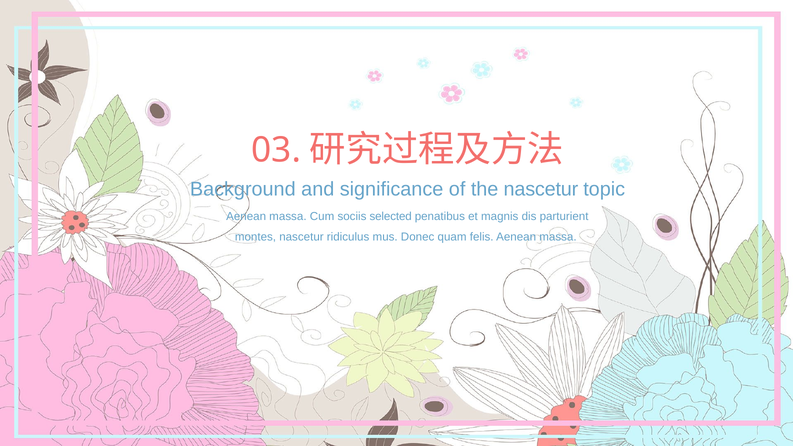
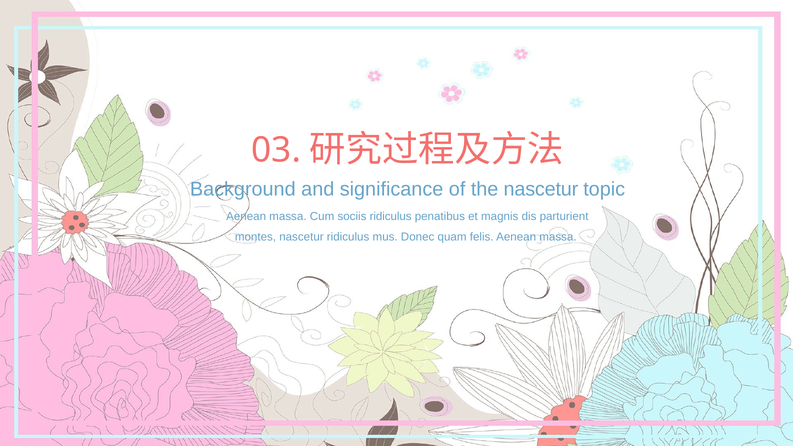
sociis selected: selected -> ridiculus (391, 216)
